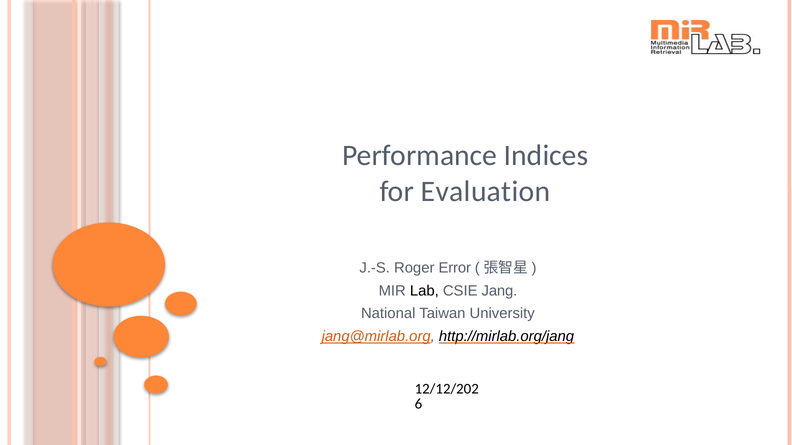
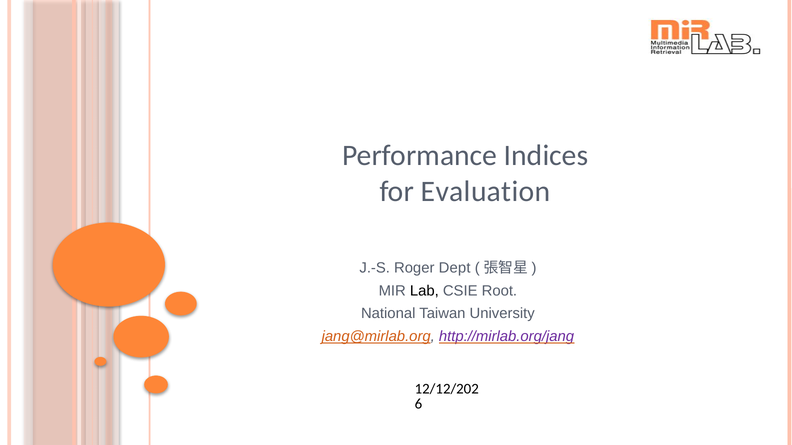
Error: Error -> Dept (455, 268)
Jang: Jang -> Root (499, 291)
http://mirlab.org/jang colour: black -> purple (507, 337)
